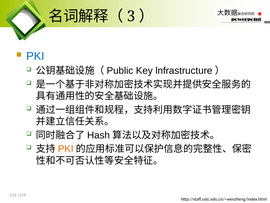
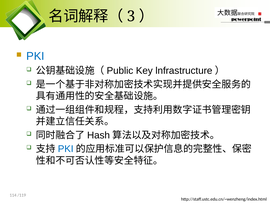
PKI colour: orange -> blue (66, 149)
